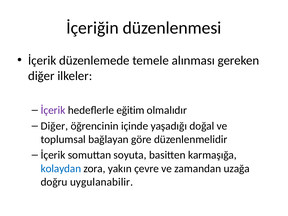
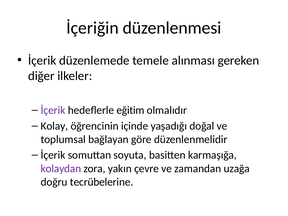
Diğer: Diğer -> Kolay (54, 126)
kolaydan colour: blue -> purple (61, 169)
uygulanabilir: uygulanabilir -> tecrübelerine (102, 182)
